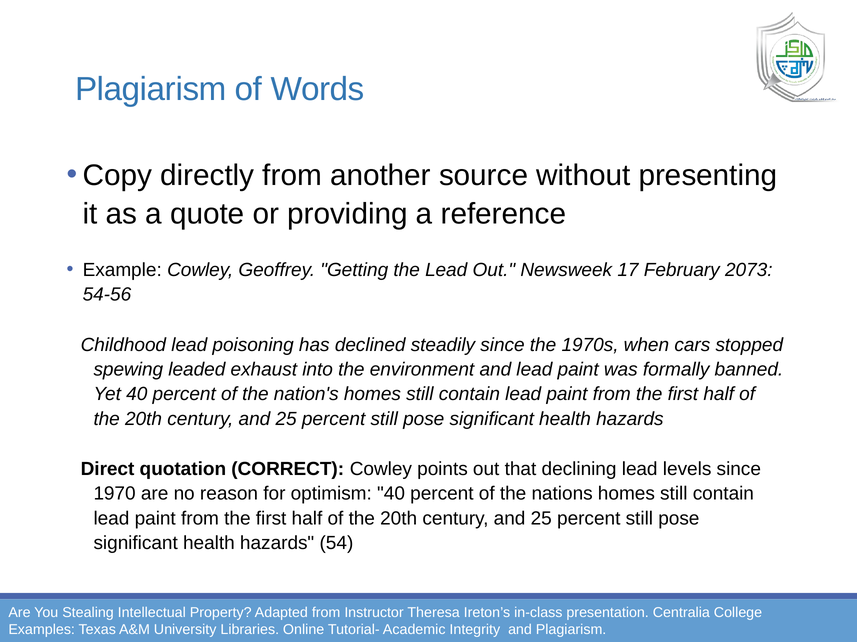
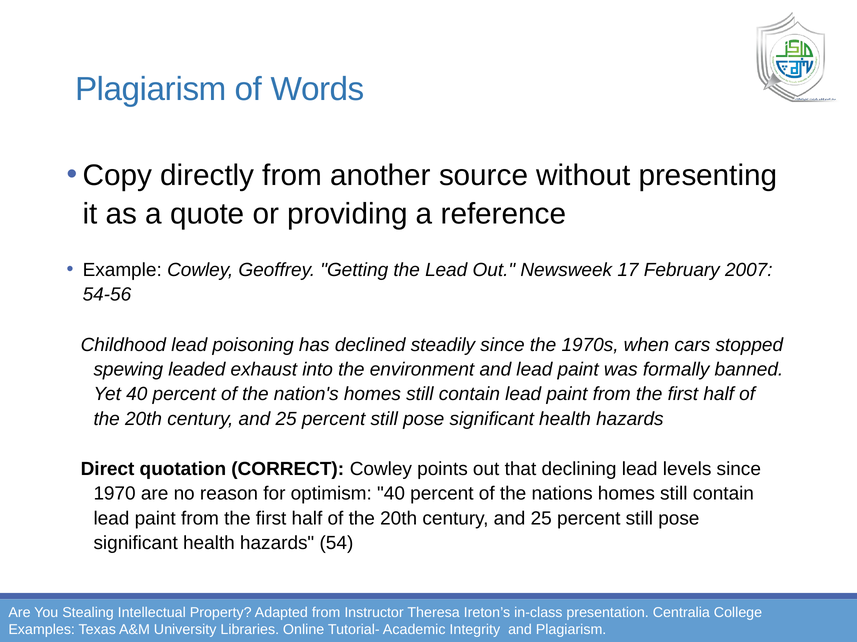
2073: 2073 -> 2007 (749, 270)
